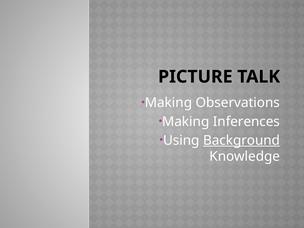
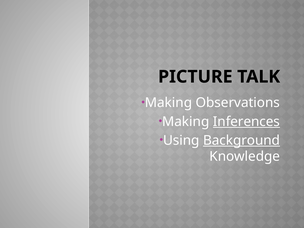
Inferences underline: none -> present (246, 122)
